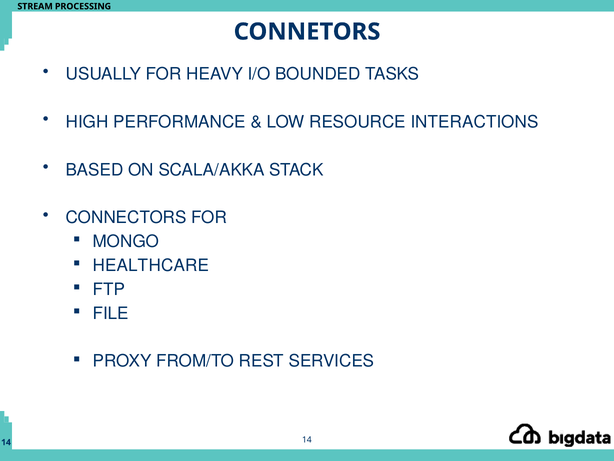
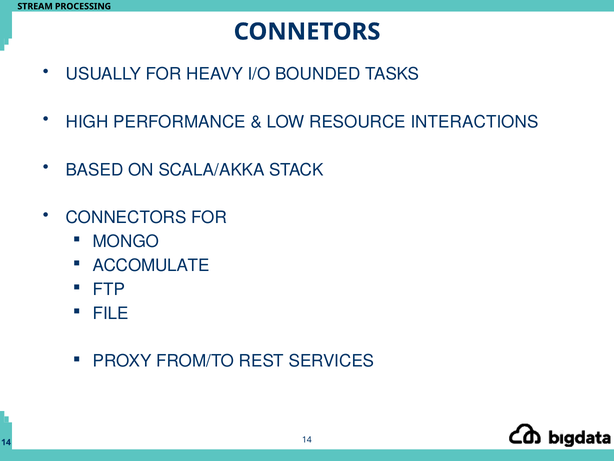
HEALTHCARE: HEALTHCARE -> ACCOMULATE (151, 265)
